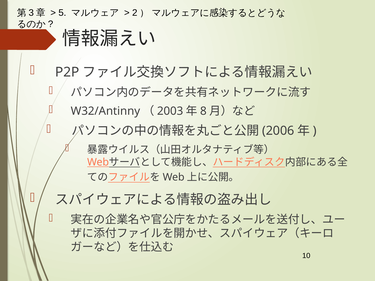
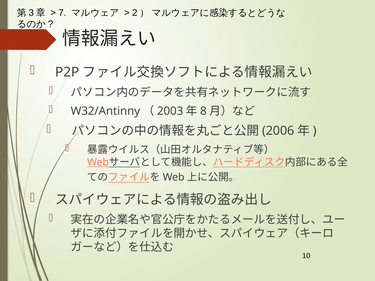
5: 5 -> 7 (62, 13)
